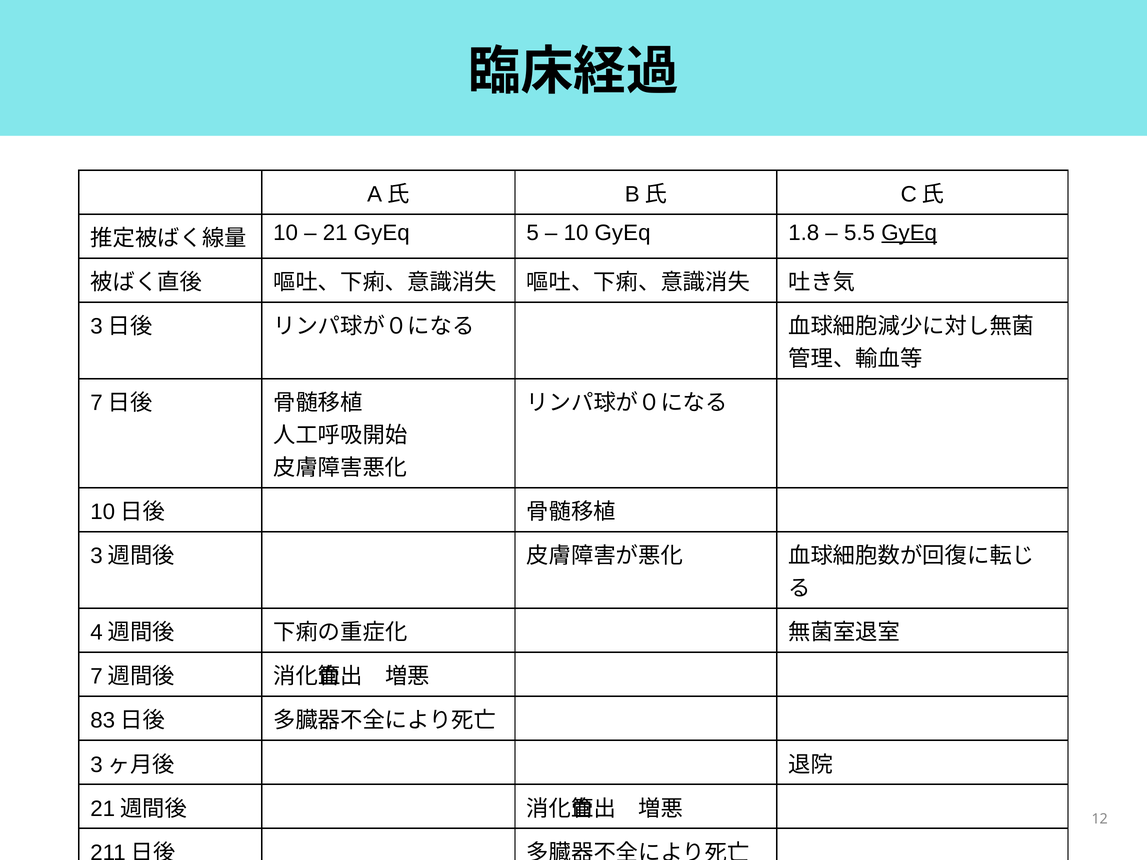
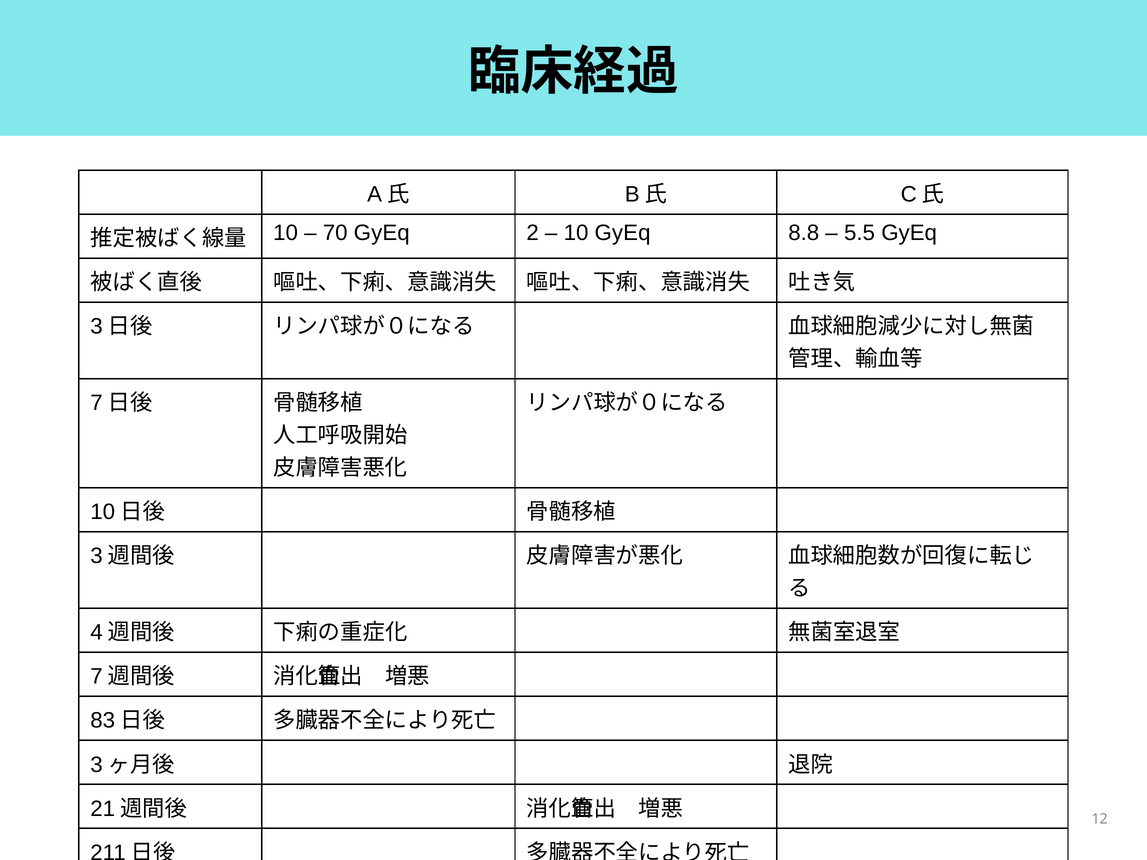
21: 21 -> 70 (335, 233)
5: 5 -> 2 (533, 233)
1.8: 1.8 -> 8.8 (804, 233)
GyEq underline: present -> none (909, 233)
